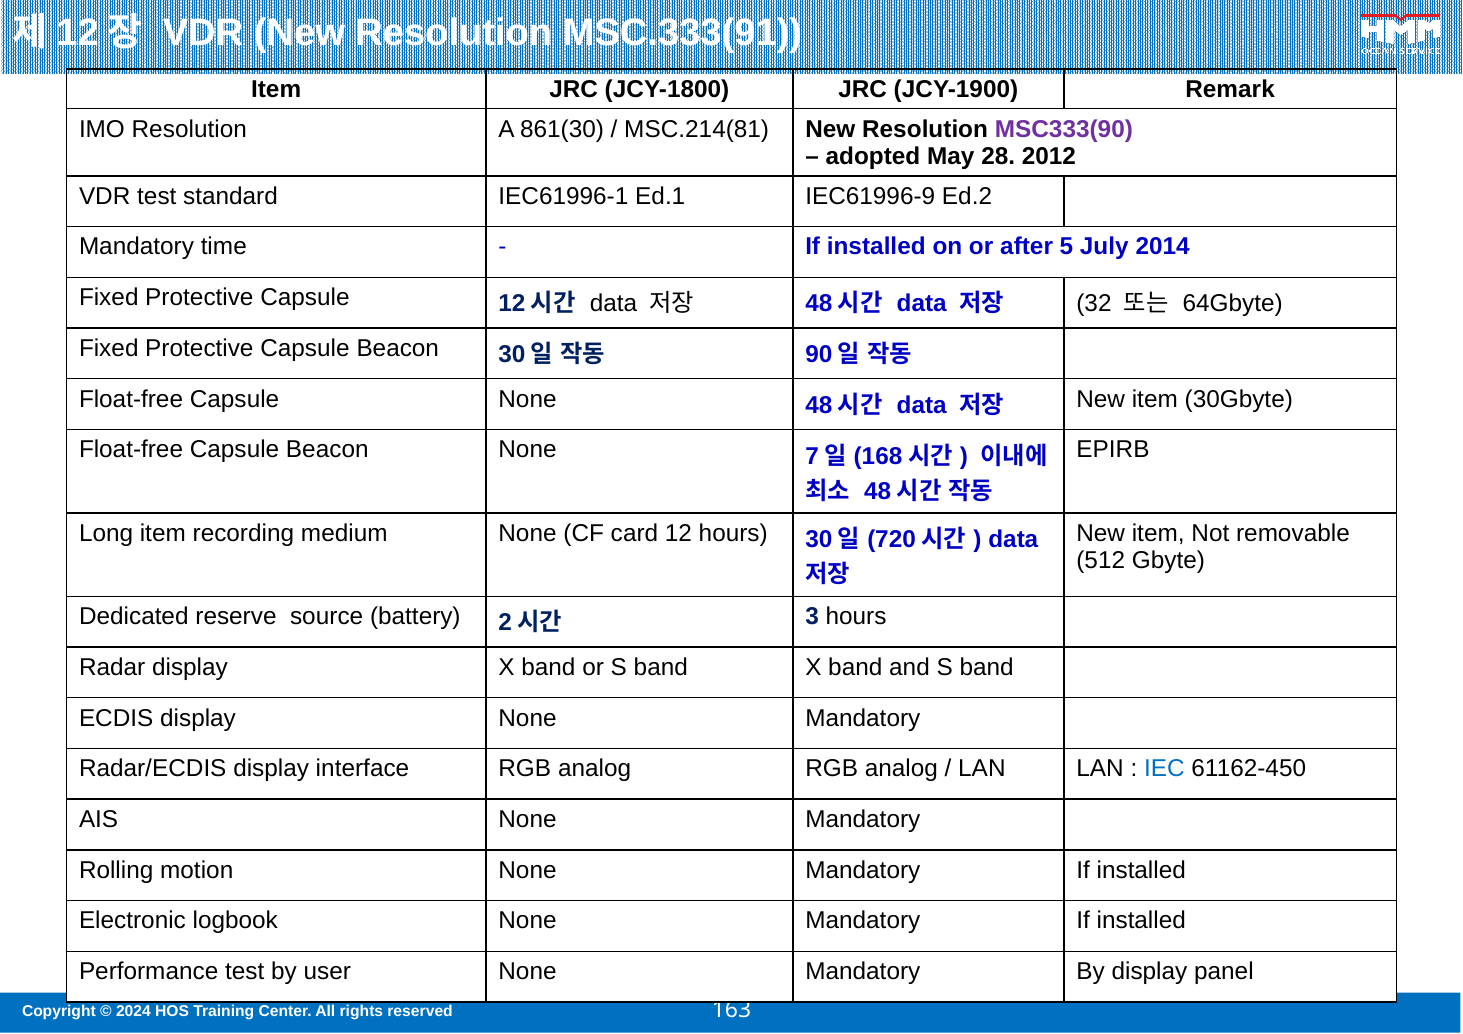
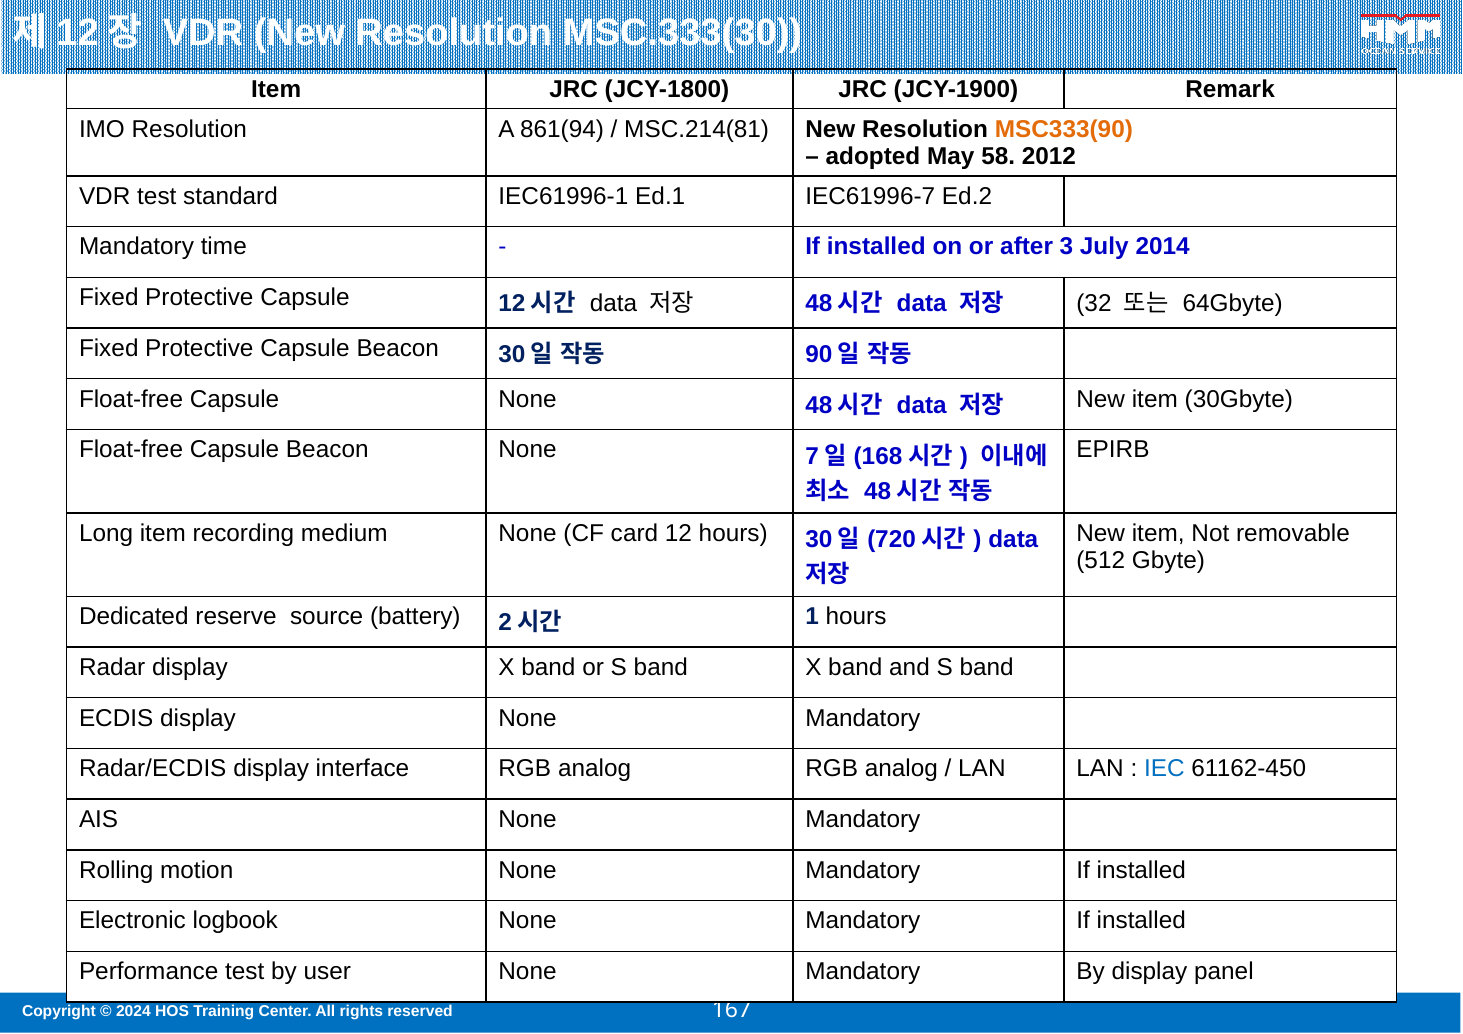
MSC.333(91: MSC.333(91 -> MSC.333(30 (682, 33)
861(30: 861(30 -> 861(94 (562, 129)
MSC333(90 colour: purple -> orange (1064, 129)
28: 28 -> 58 (998, 156)
IEC61996-9: IEC61996-9 -> IEC61996-7 (870, 196)
5: 5 -> 3 (1066, 247)
3: 3 -> 1 (812, 617)
163: 163 -> 167 (732, 1010)
